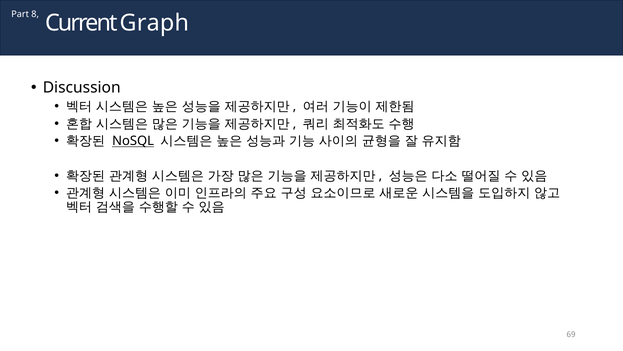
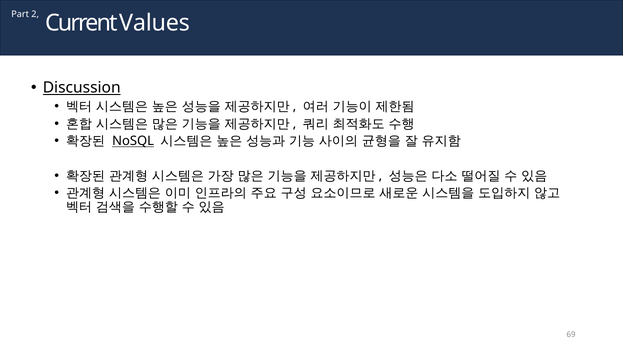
8: 8 -> 2 (35, 14)
Graph: Graph -> Values (155, 23)
Discussion underline: none -> present (82, 88)
